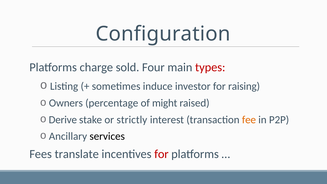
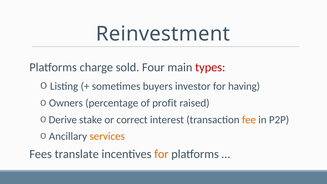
Configuration: Configuration -> Reinvestment (163, 34)
induce: induce -> buyers (158, 86)
raising: raising -> having (244, 86)
might: might -> profit (165, 103)
strictly: strictly -> correct (132, 120)
services colour: black -> orange (107, 136)
for colour: red -> orange (161, 154)
